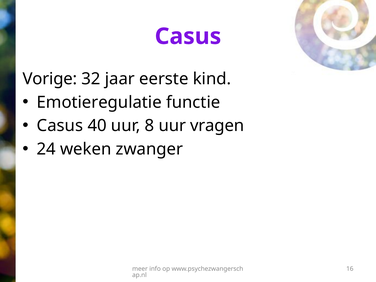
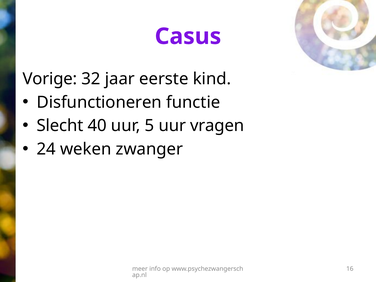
Emotieregulatie: Emotieregulatie -> Disfunctioneren (99, 102)
Casus: Casus -> Slecht (60, 126)
8: 8 -> 5 (149, 126)
